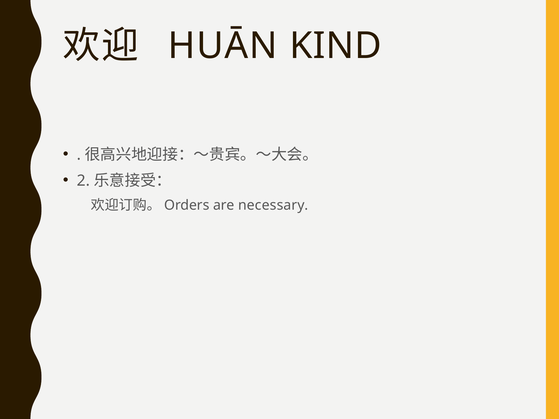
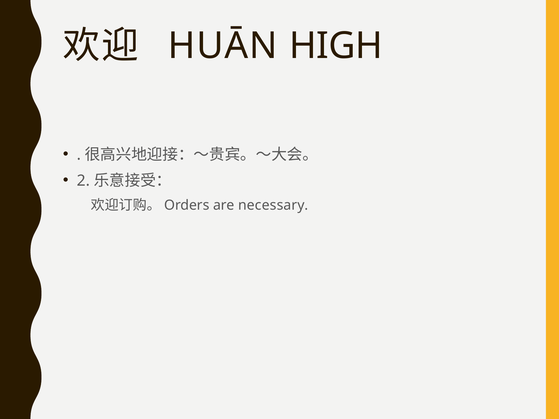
KIND: KIND -> HIGH (336, 46)
